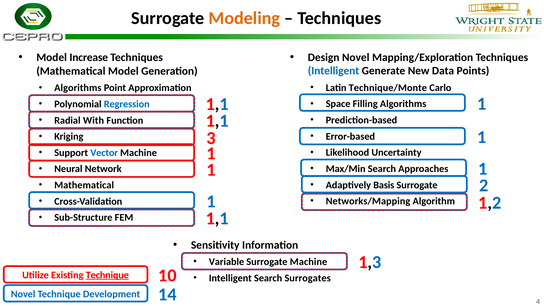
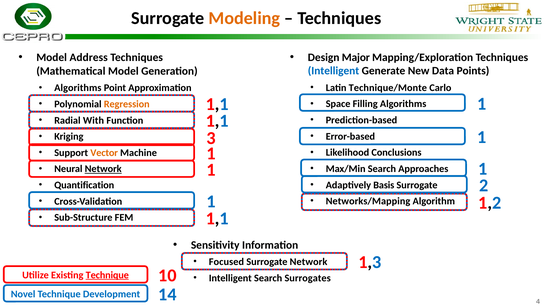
Design Novel: Novel -> Major (356, 57)
Increase: Increase -> Address (89, 58)
Regression colour: blue -> orange (127, 104)
Uncertainty: Uncertainty -> Conclusions (396, 153)
Vector colour: blue -> orange (104, 153)
Network underline: none -> present (103, 169)
Mathematical: Mathematical -> Quantification (84, 185)
Variable: Variable -> Focused (226, 262)
Surrogate Machine: Machine -> Network (309, 262)
